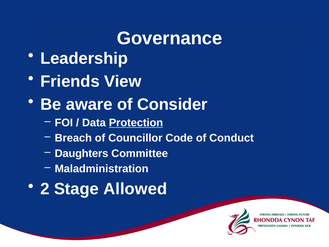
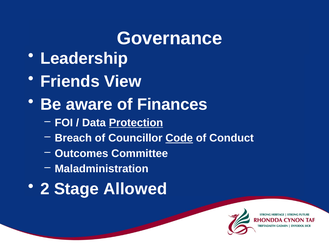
Consider: Consider -> Finances (172, 104)
Code underline: none -> present (179, 138)
Daughters: Daughters -> Outcomes (81, 153)
